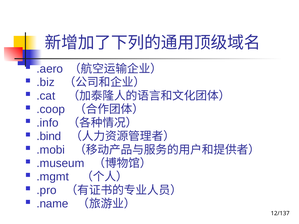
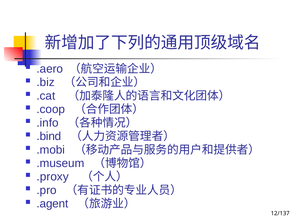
.mgmt: .mgmt -> .proxy (53, 177)
.name: .name -> .agent (52, 204)
